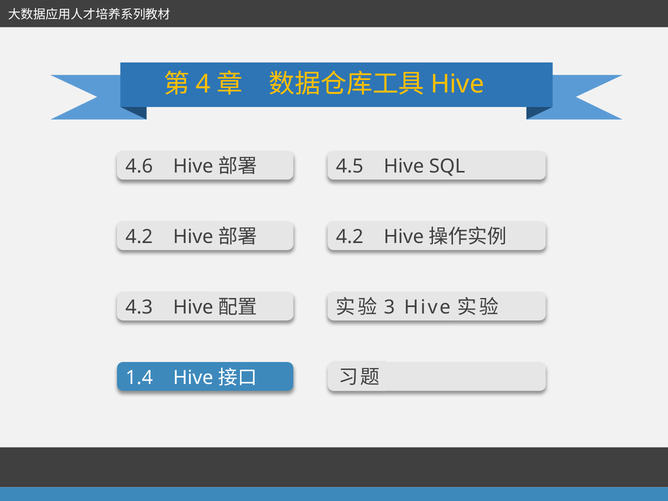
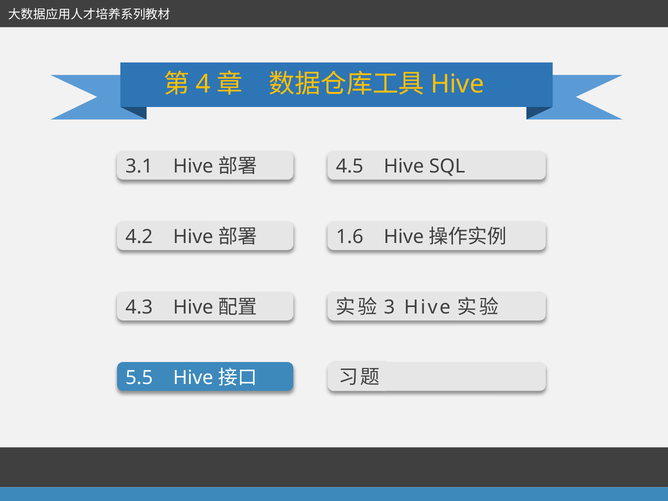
4.6: 4.6 -> 3.1 (139, 167)
4.2: 4.2 -> 1.6 (350, 237)
1.4: 1.4 -> 5.5 (139, 378)
